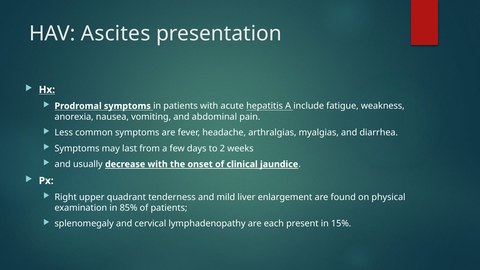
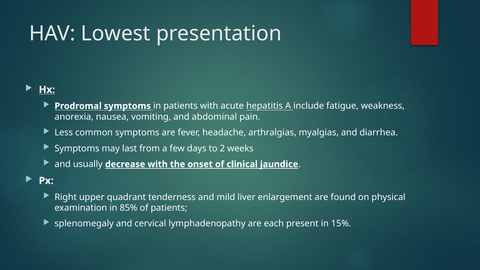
Ascites: Ascites -> Lowest (116, 34)
